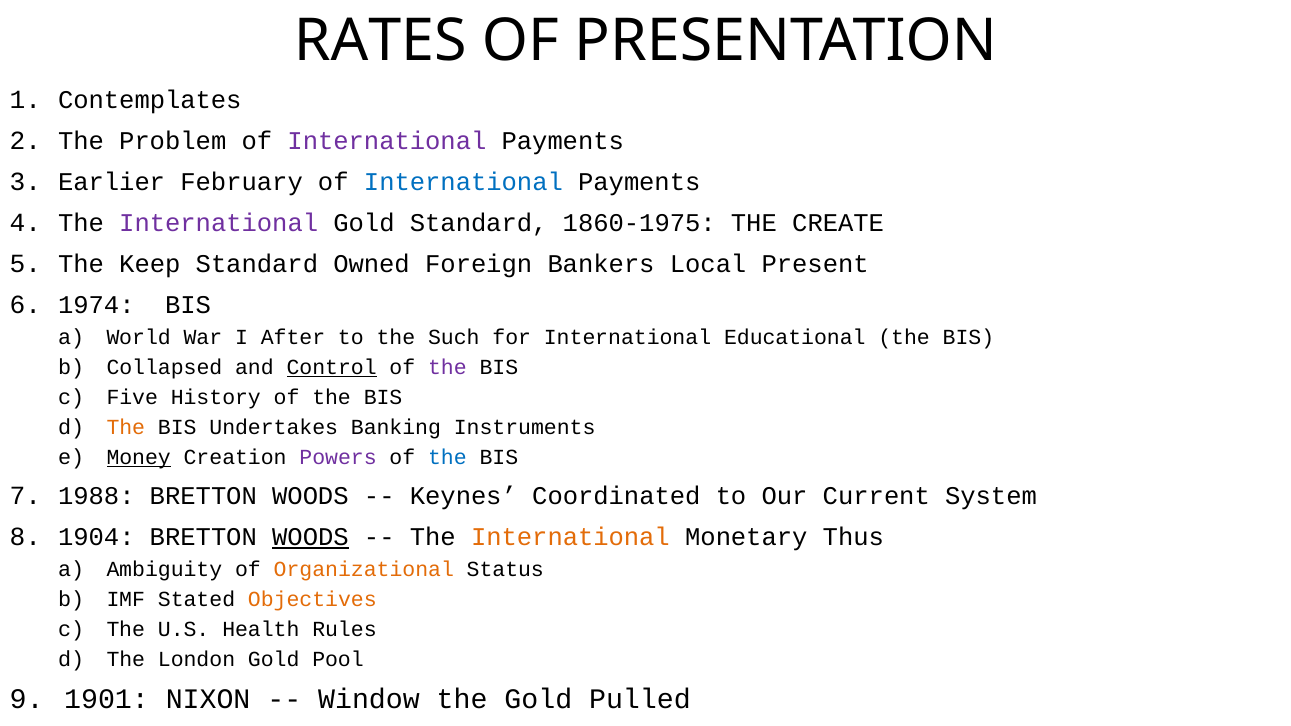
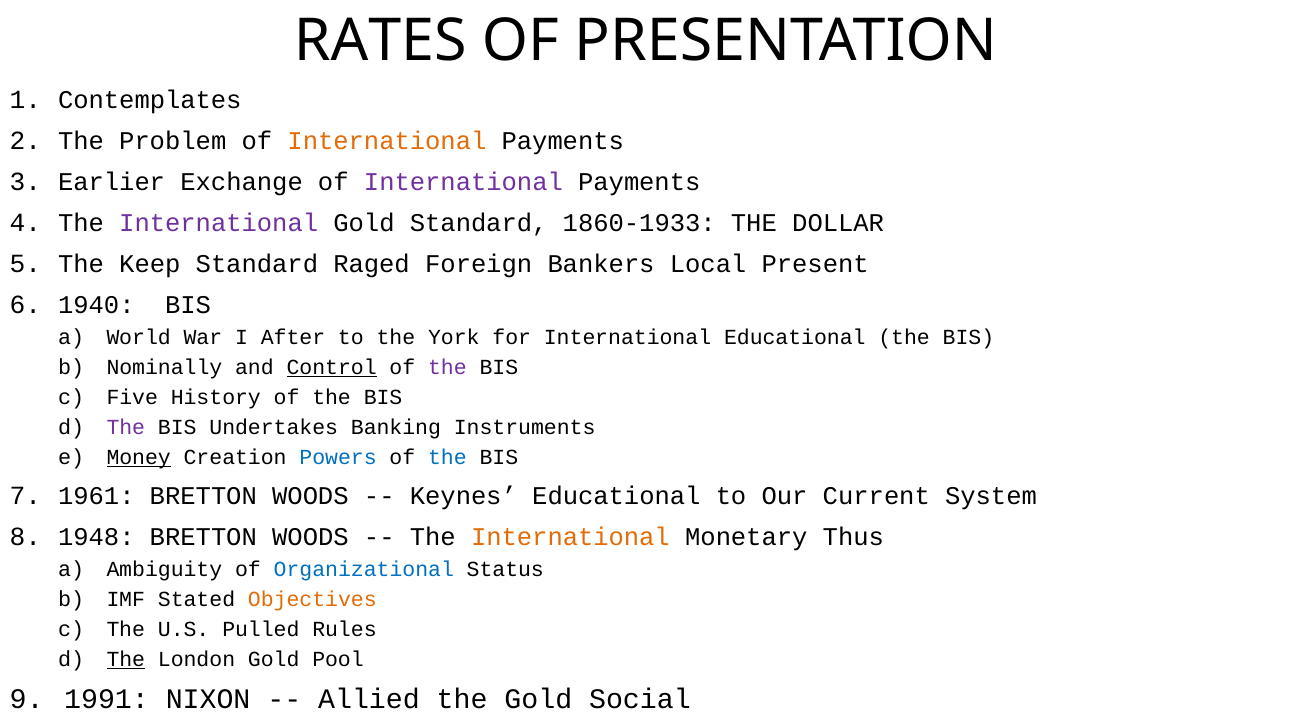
International colour: purple -> orange (387, 141)
February: February -> Exchange (242, 182)
International colour: blue -> purple (463, 182)
1860-1975: 1860-1975 -> 1860-1933 (639, 223)
CREATE: CREATE -> DOLLAR (838, 223)
Owned: Owned -> Raged (372, 265)
1974: 1974 -> 1940 (96, 306)
Such: Such -> York (454, 338)
Collapsed: Collapsed -> Nominally (164, 368)
The colour: orange -> purple (126, 428)
Powers colour: purple -> blue (338, 457)
1988: 1988 -> 1961 (96, 496)
Keynes Coordinated: Coordinated -> Educational (616, 496)
1904: 1904 -> 1948 (96, 537)
WOODS underline: present -> none (310, 537)
Organizational colour: orange -> blue (364, 569)
Health: Health -> Pulled (261, 629)
The underline: none -> present (126, 659)
1901: 1901 -> 1991 (107, 700)
Window: Window -> Allied (369, 700)
Pulled: Pulled -> Social (640, 700)
